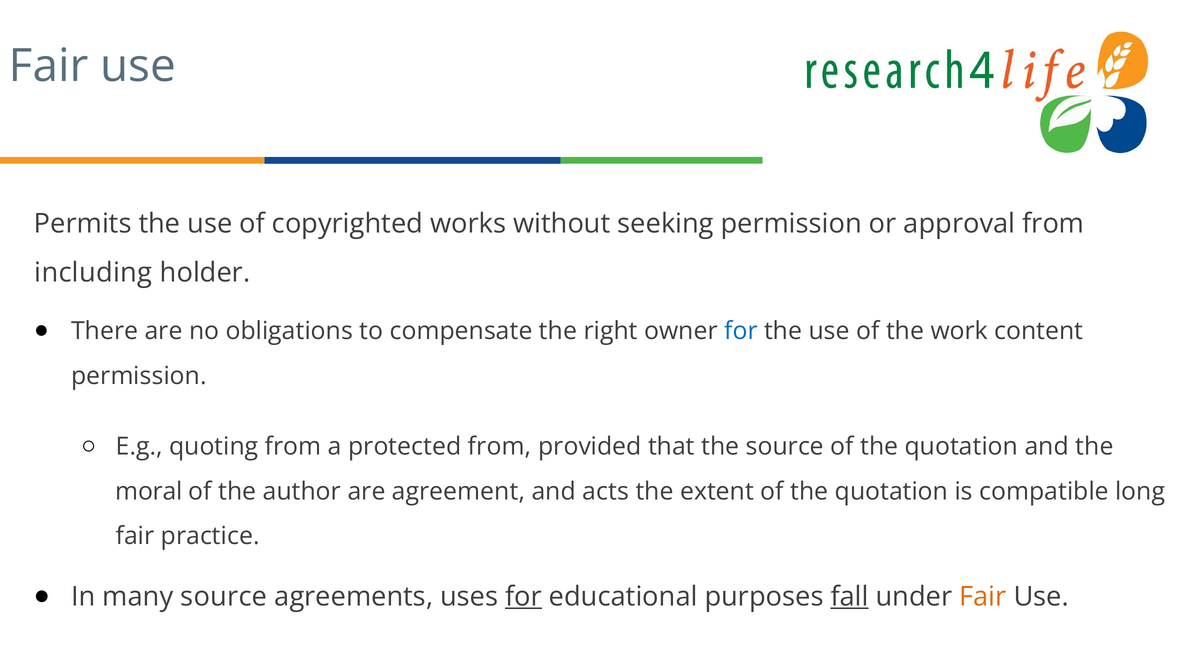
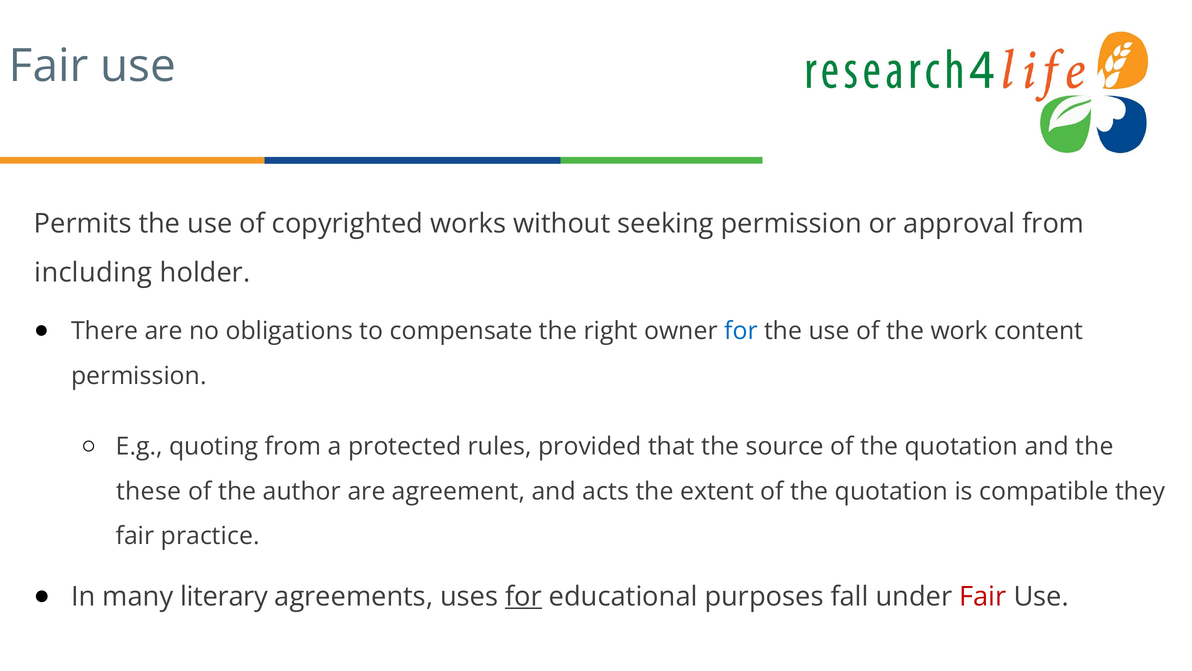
protected from: from -> rules (500, 446)
moral: moral -> these (149, 491)
long: long -> they (1140, 491)
many source: source -> literary (224, 596)
fall underline: present -> none (850, 596)
Fair colour: orange -> red (983, 596)
